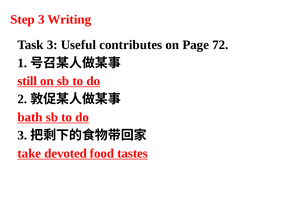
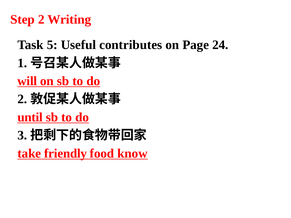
Step 3: 3 -> 2 (41, 19)
Task 3: 3 -> 5 (52, 45)
72: 72 -> 24 (220, 45)
still: still -> will (27, 81)
bath: bath -> until (30, 117)
devoted: devoted -> friendly (66, 154)
tastes: tastes -> know (132, 154)
